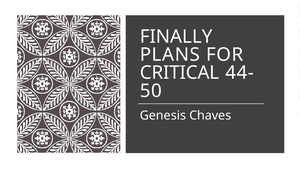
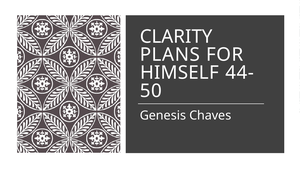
FINALLY: FINALLY -> CLARITY (176, 37)
CRITICAL: CRITICAL -> HIMSELF (179, 73)
